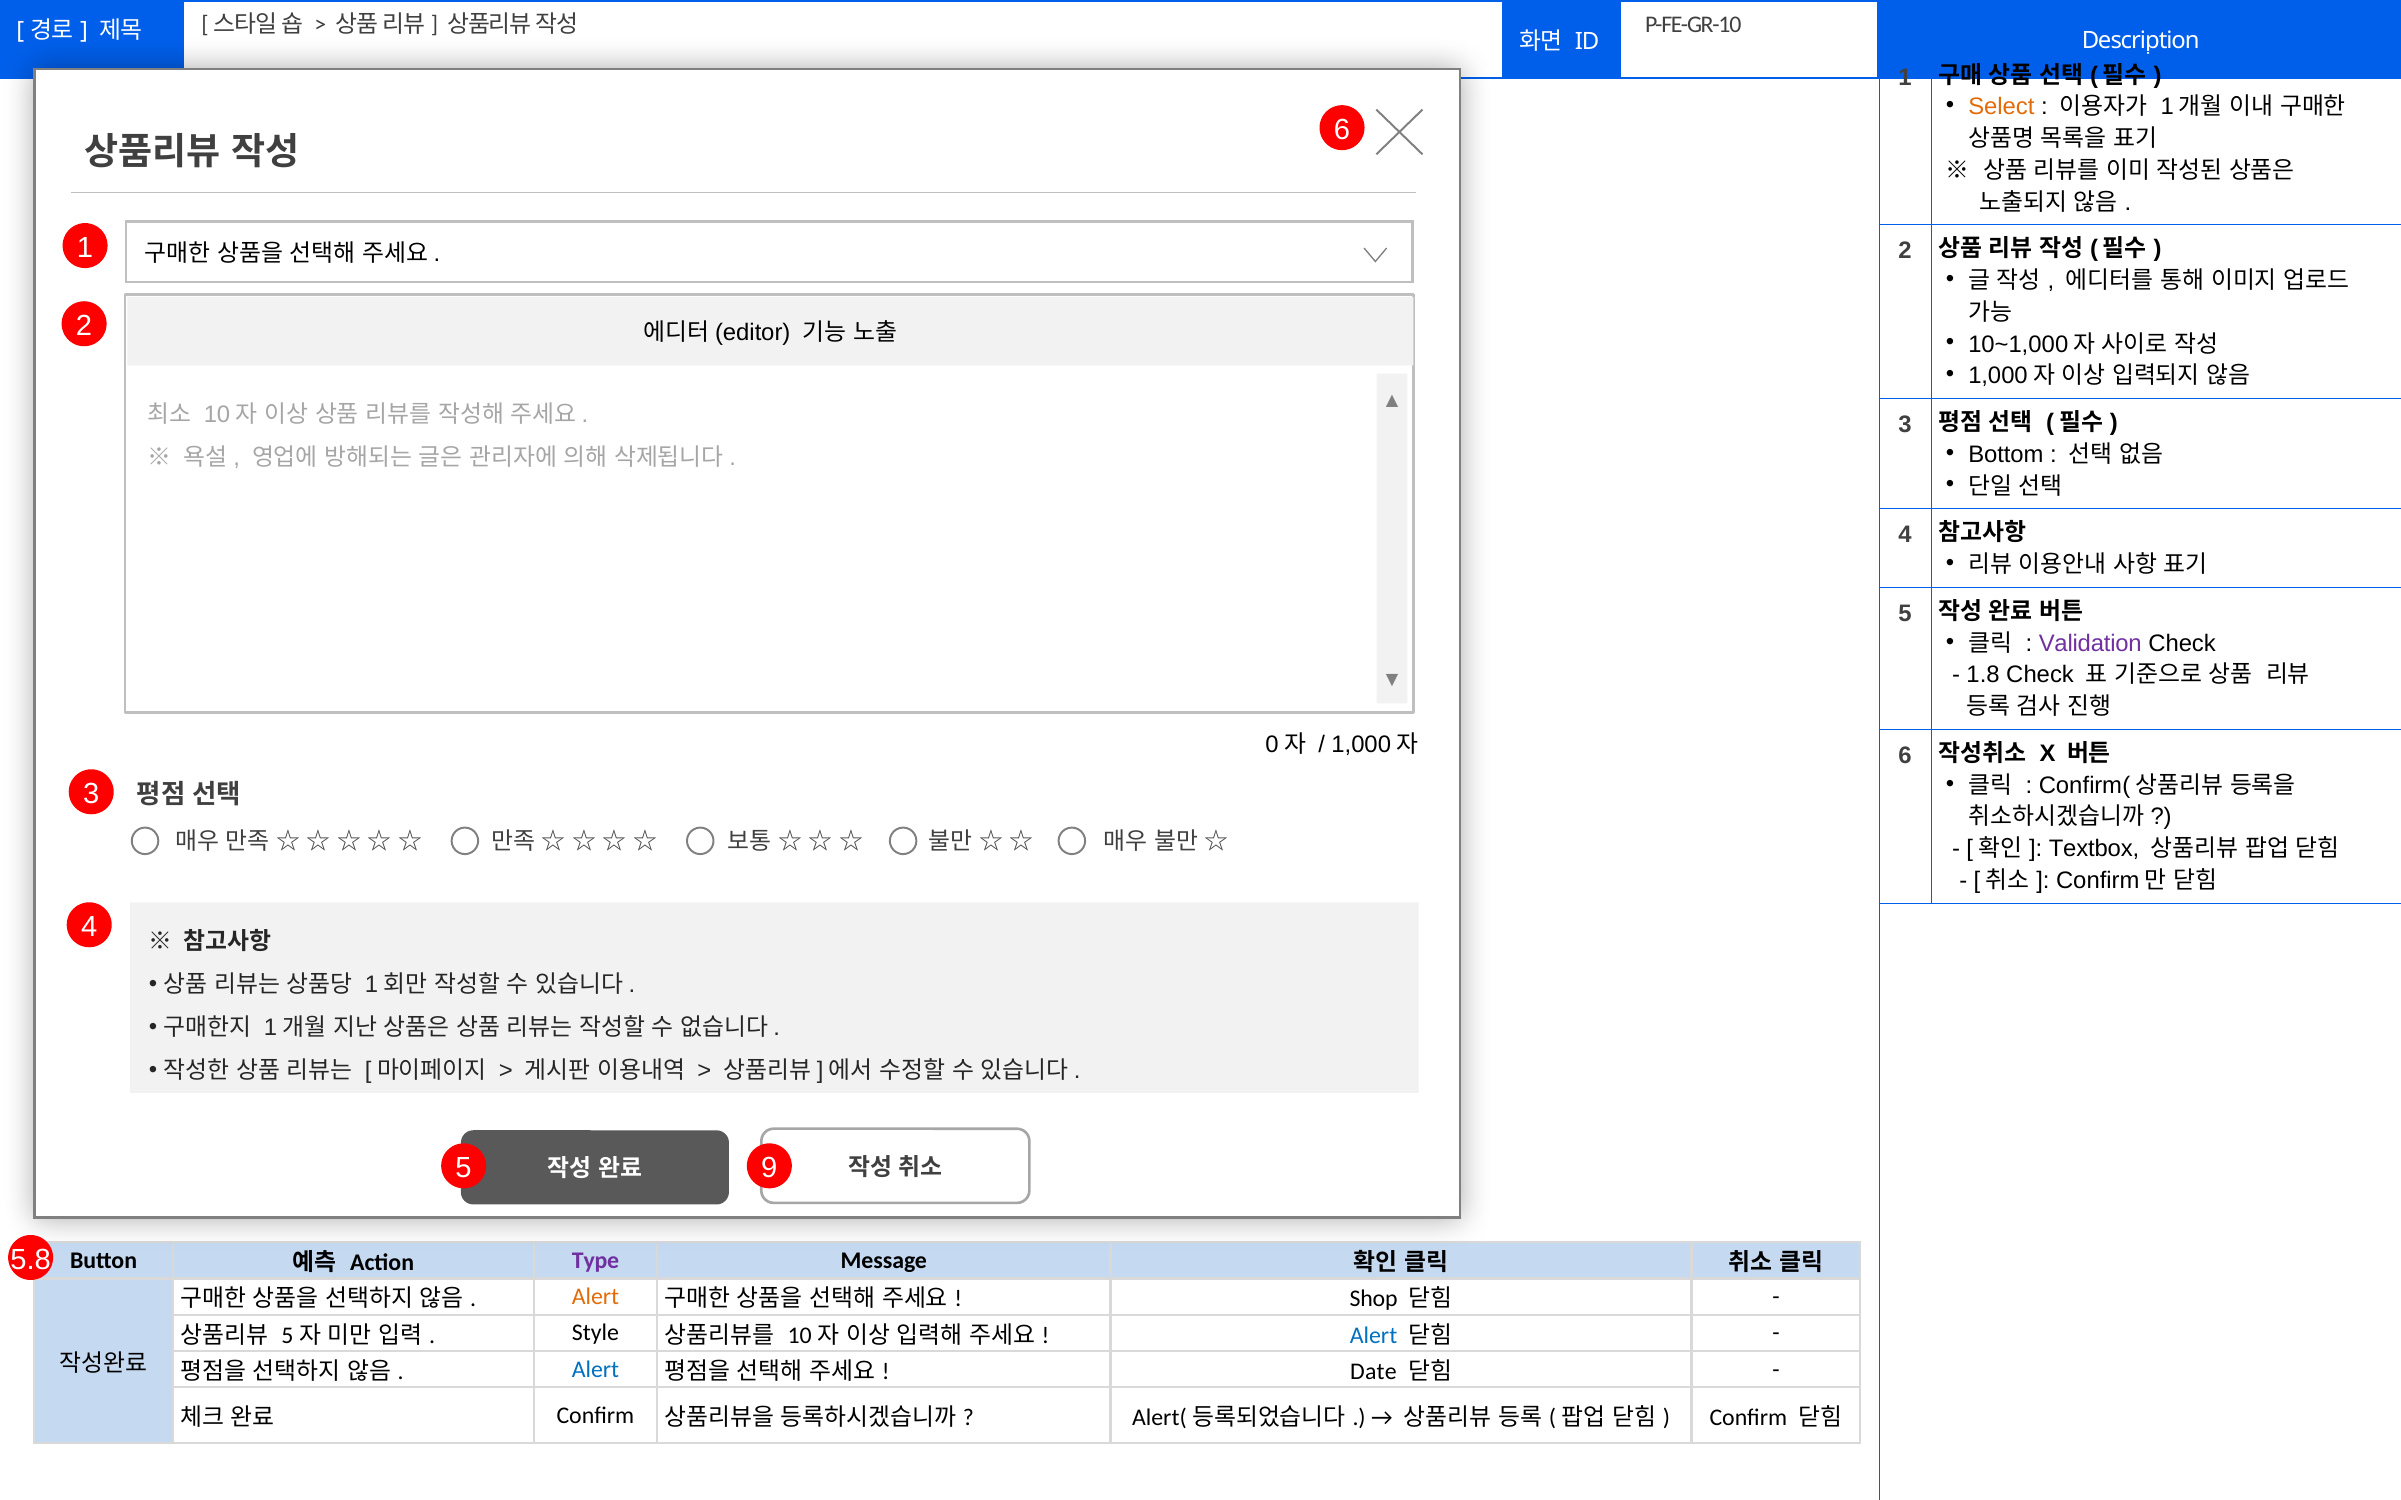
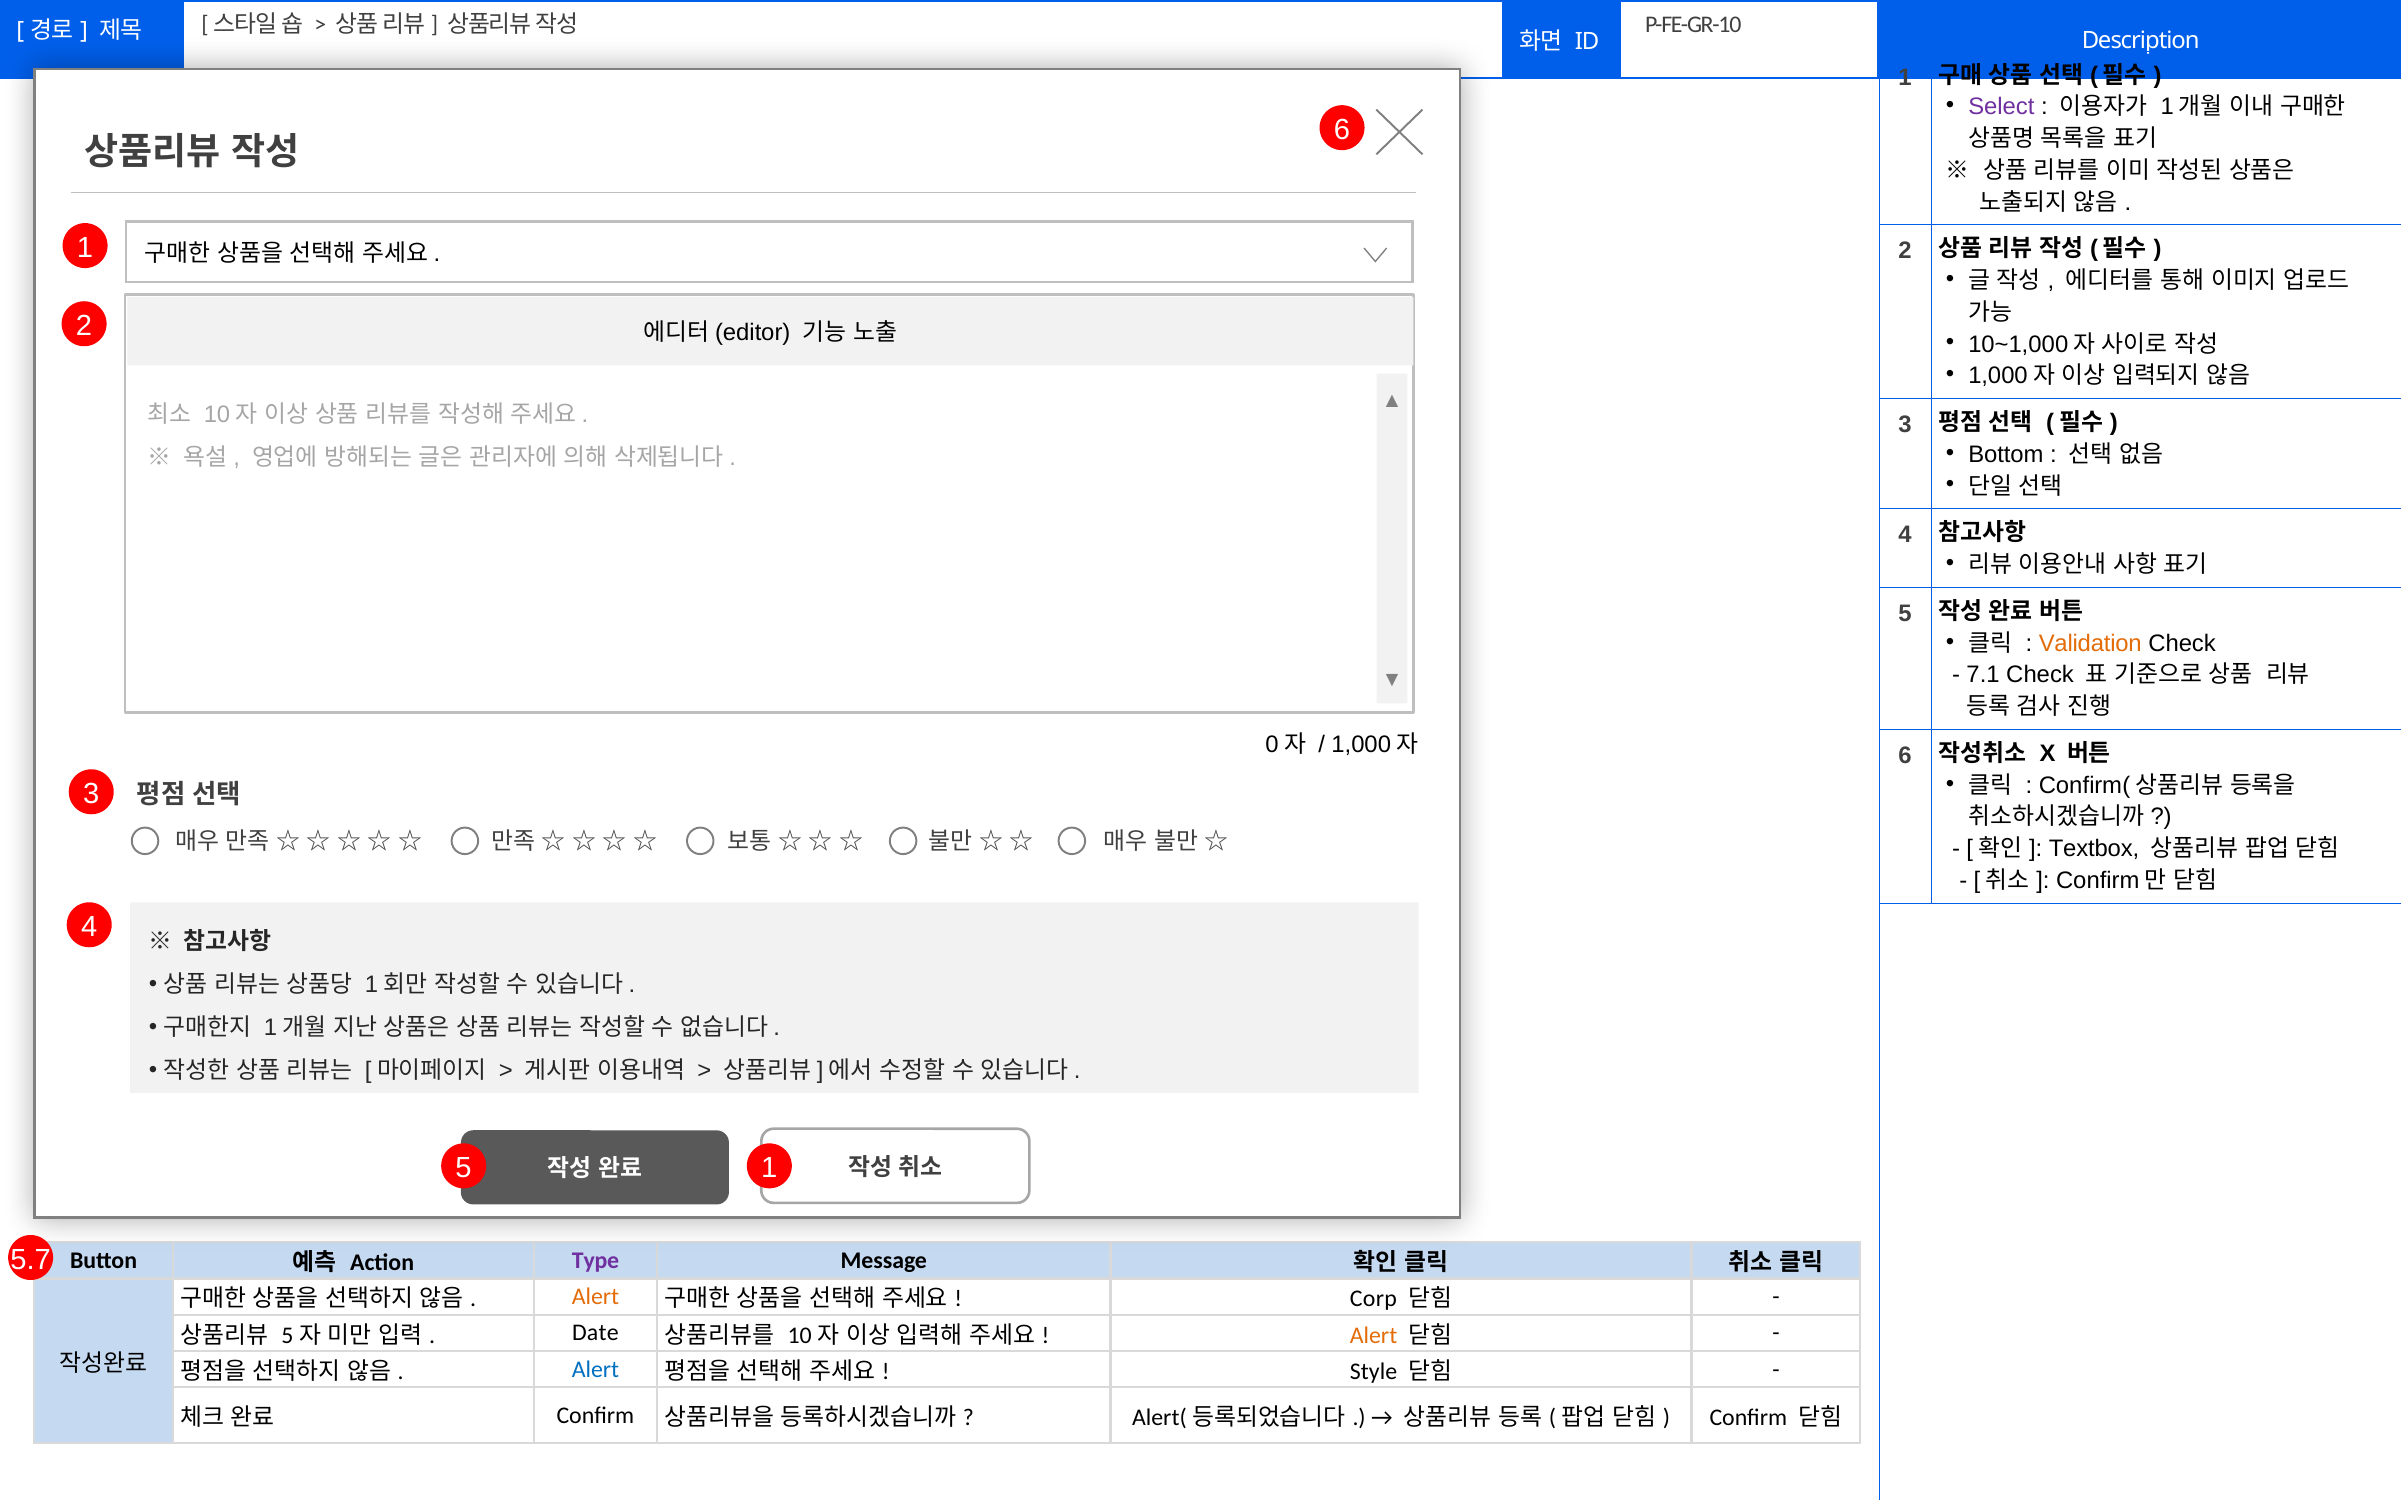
Select colour: orange -> purple (2001, 107)
Validation colour: purple -> orange (2090, 643)
1.8: 1.8 -> 7.1 (1983, 675)
5 9: 9 -> 1 (769, 1168)
5.8: 5.8 -> 5.7 (31, 1260)
Shop: Shop -> Corp (1373, 1299)
Style: Style -> Date (595, 1333)
Alert colour: blue -> orange (1374, 1336)
Date: Date -> Style (1374, 1372)
